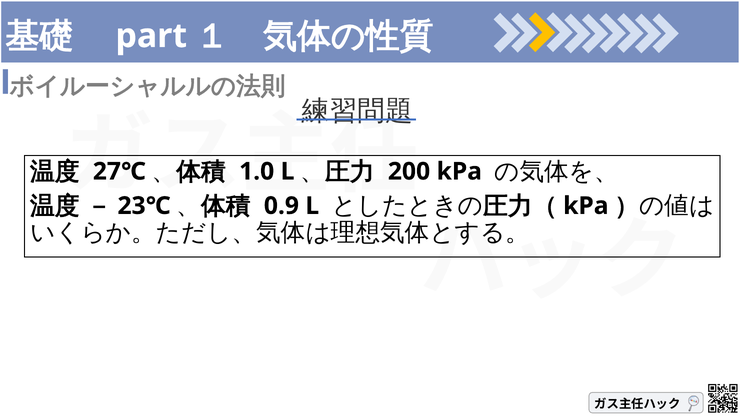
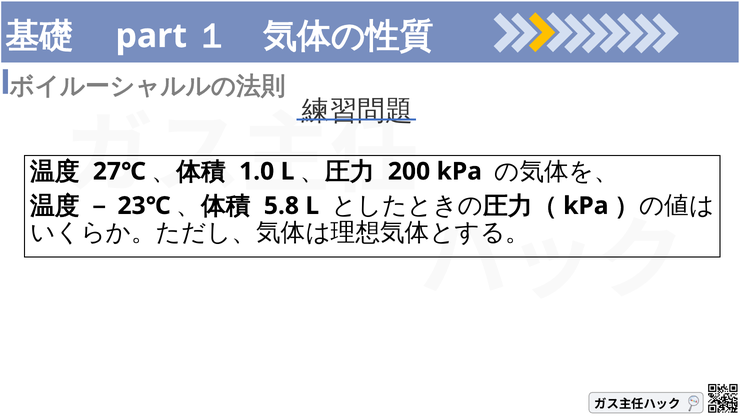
0.9: 0.9 -> 5.8 (281, 206)
